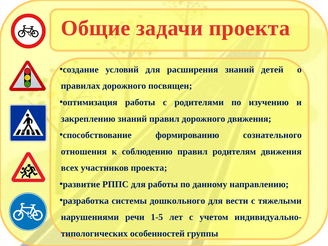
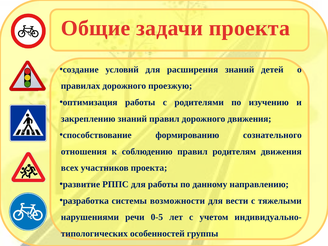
посвящен: посвящен -> проезжую (170, 86)
дошкольного: дошкольного -> возможности (177, 201)
1-5: 1-5 -> 0-5 (157, 217)
